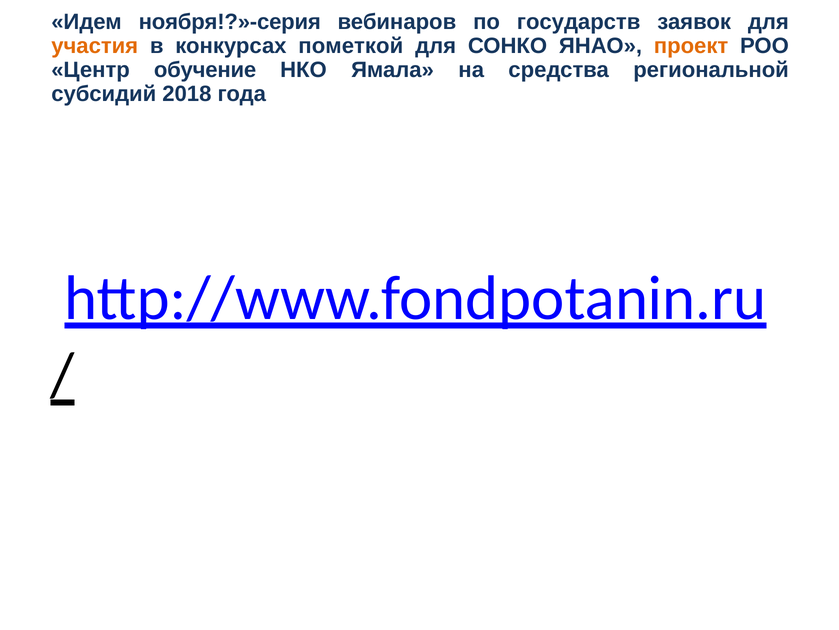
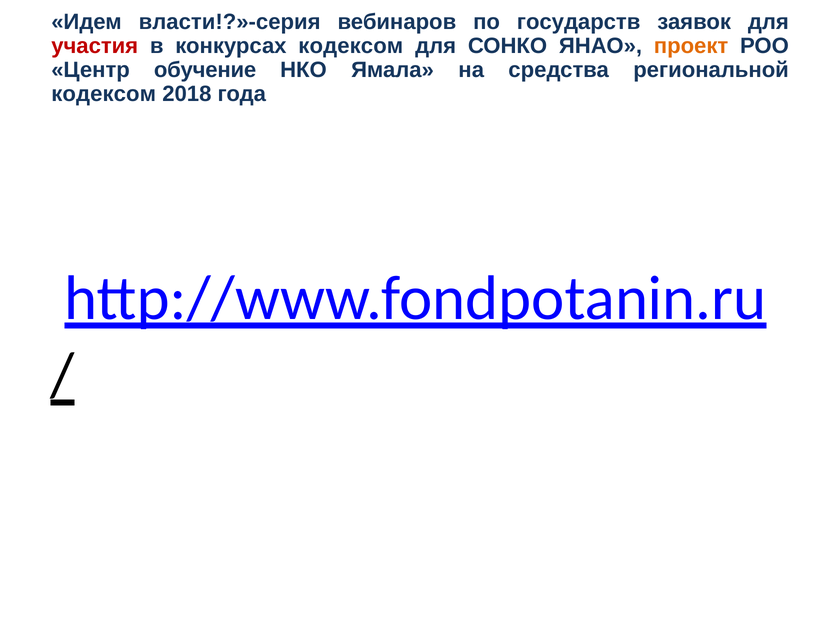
ноября!?»-серия: ноября!?»-серия -> власти!?»-серия (230, 22)
участия colour: orange -> red (95, 46)
конкурсах пометкой: пометкой -> кодексом (351, 46)
субсидий: субсидий -> кодексом (104, 94)
